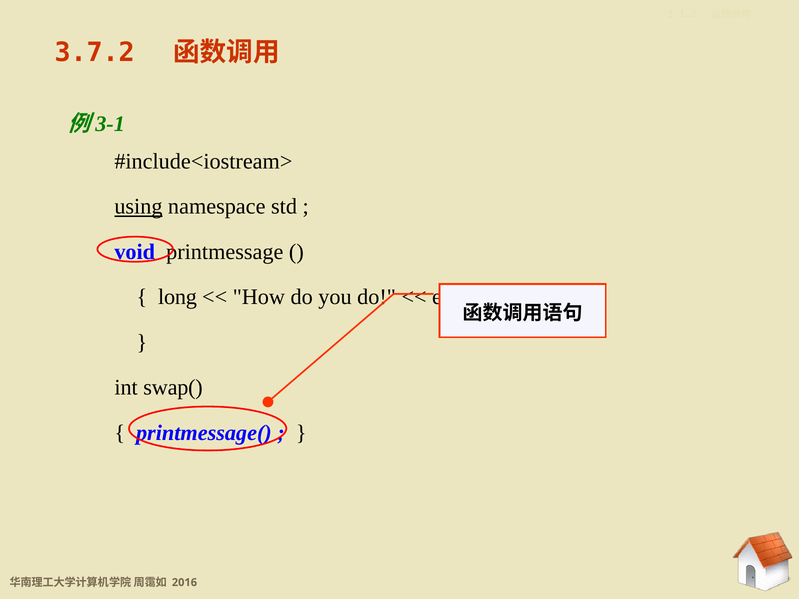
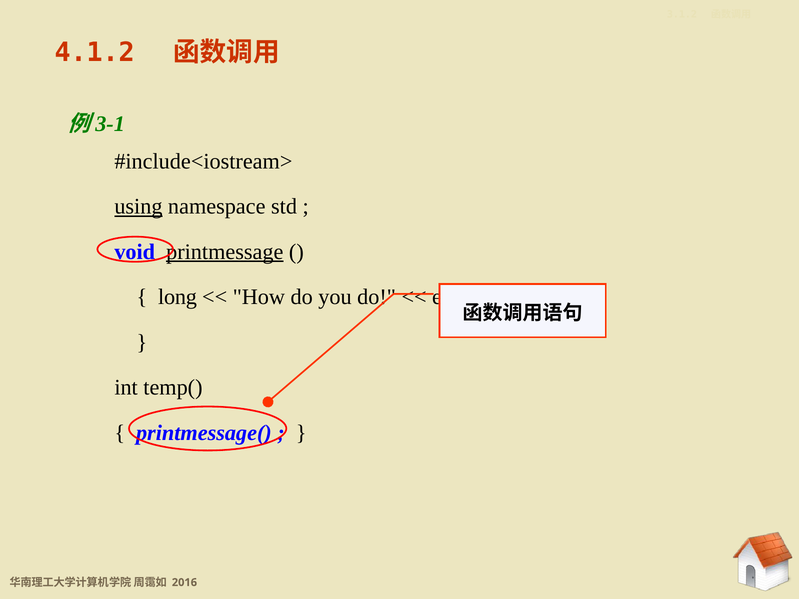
3.7.2: 3.7.2 -> 4.1.2 (95, 52)
printmessage underline: none -> present (225, 252)
swap(: swap( -> temp( (173, 388)
